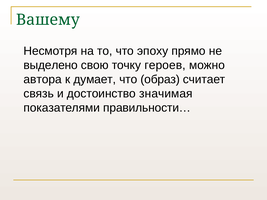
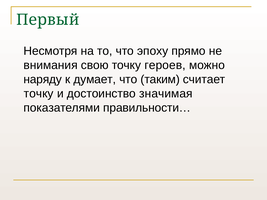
Вашему: Вашему -> Первый (48, 20)
выделено: выделено -> внимания (51, 65)
автора: автора -> наряду (43, 79)
образ: образ -> таким (160, 79)
связь: связь -> точку (39, 94)
